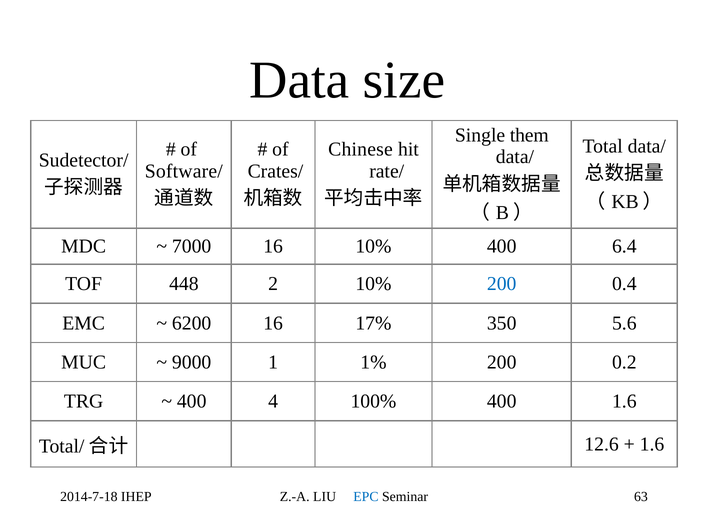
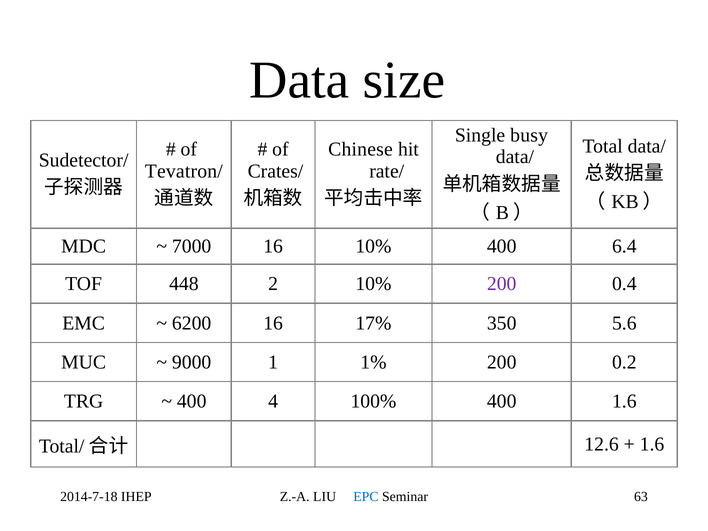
them: them -> busy (529, 135)
Software/: Software/ -> Tevatron/ (184, 171)
200 colour: blue -> purple (502, 284)
